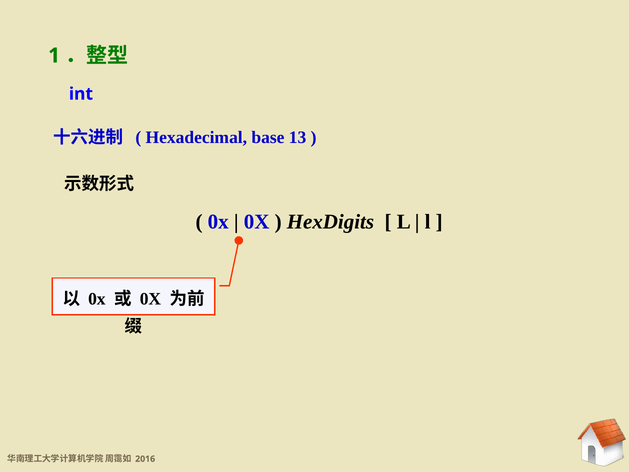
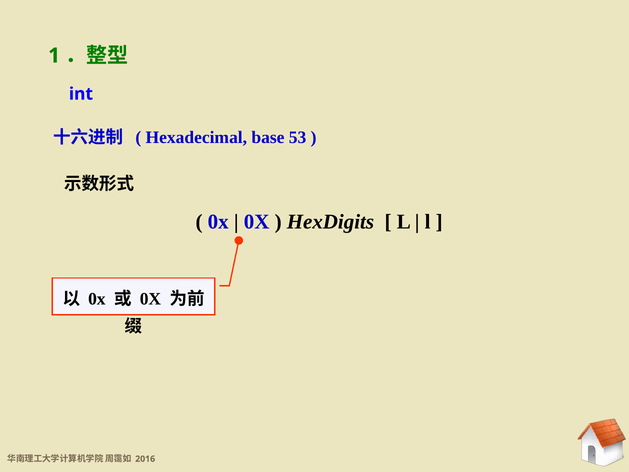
13: 13 -> 53 (298, 138)
